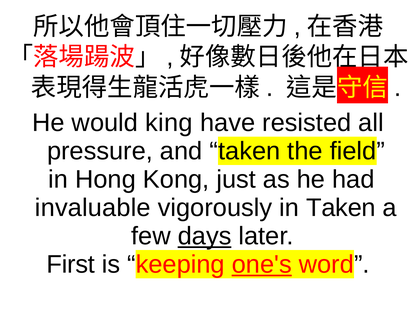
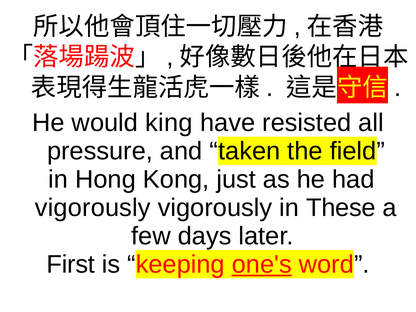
invaluable: invaluable -> vigorously (93, 208)
in Taken: Taken -> These (341, 208)
days underline: present -> none (205, 236)
